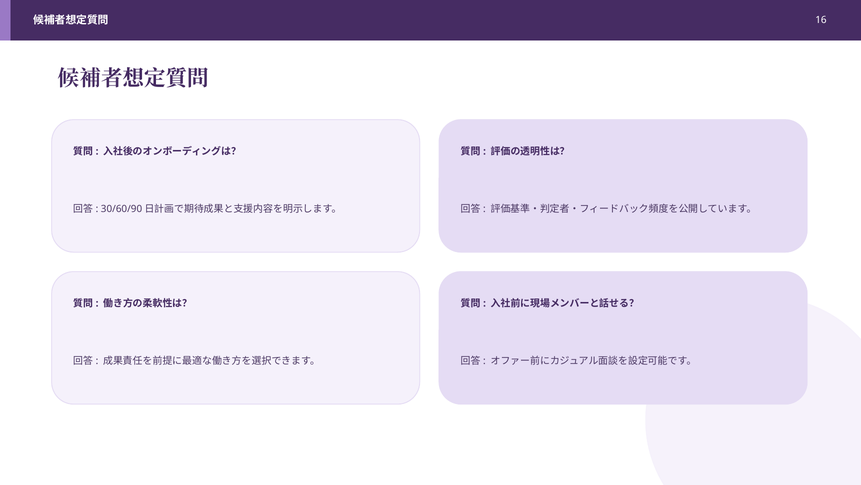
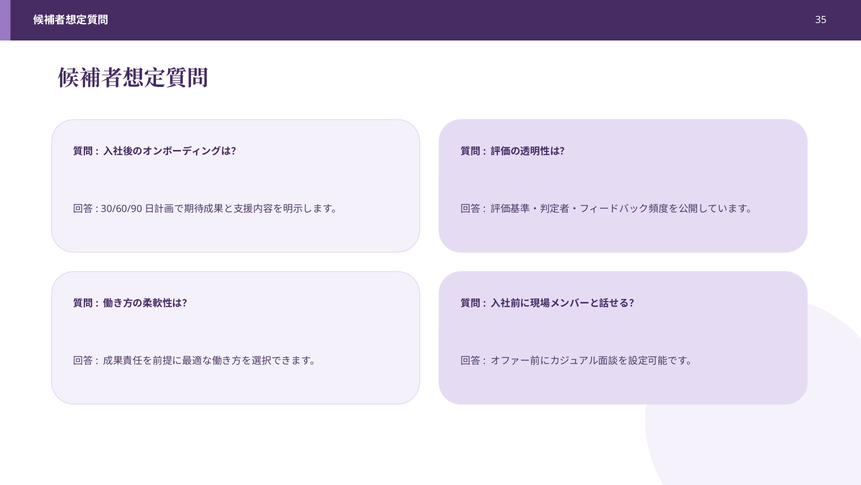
16: 16 -> 35 (821, 20)
